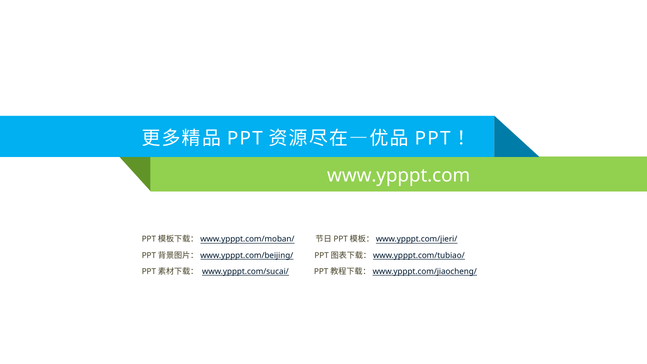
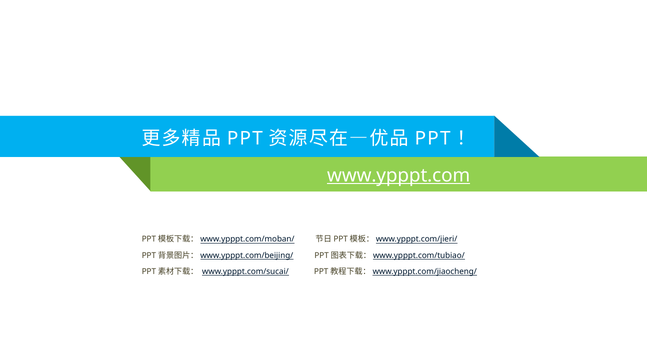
www.ypppt.com underline: none -> present (399, 175)
